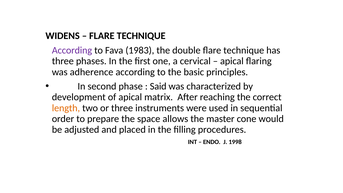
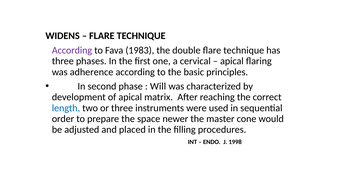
Said: Said -> Will (158, 86)
length colour: orange -> blue (66, 108)
allows: allows -> newer (175, 119)
